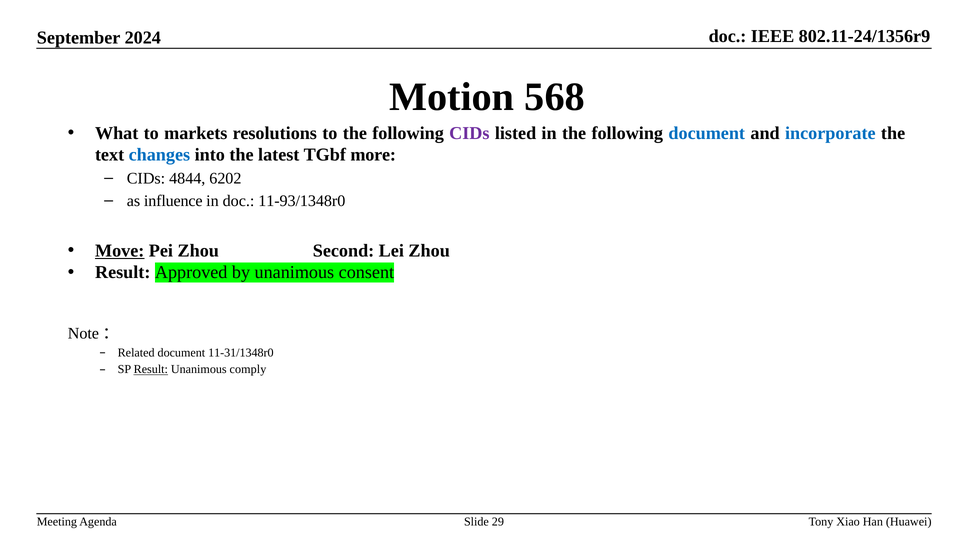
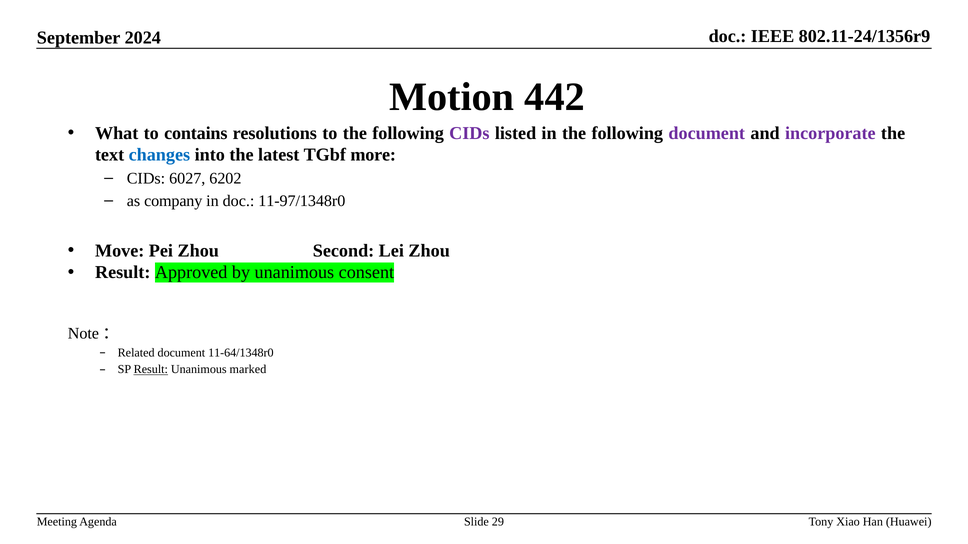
568: 568 -> 442 (555, 97)
markets: markets -> contains (196, 133)
document colour: blue -> purple (707, 133)
incorporate colour: blue -> purple (830, 133)
4844: 4844 -> 6027 (187, 179)
influence: influence -> company (173, 201)
11-93/1348r0: 11-93/1348r0 -> 11-97/1348r0 (302, 201)
Move underline: present -> none (120, 251)
11-31/1348r0: 11-31/1348r0 -> 11-64/1348r0 (241, 353)
comply: comply -> marked (248, 370)
